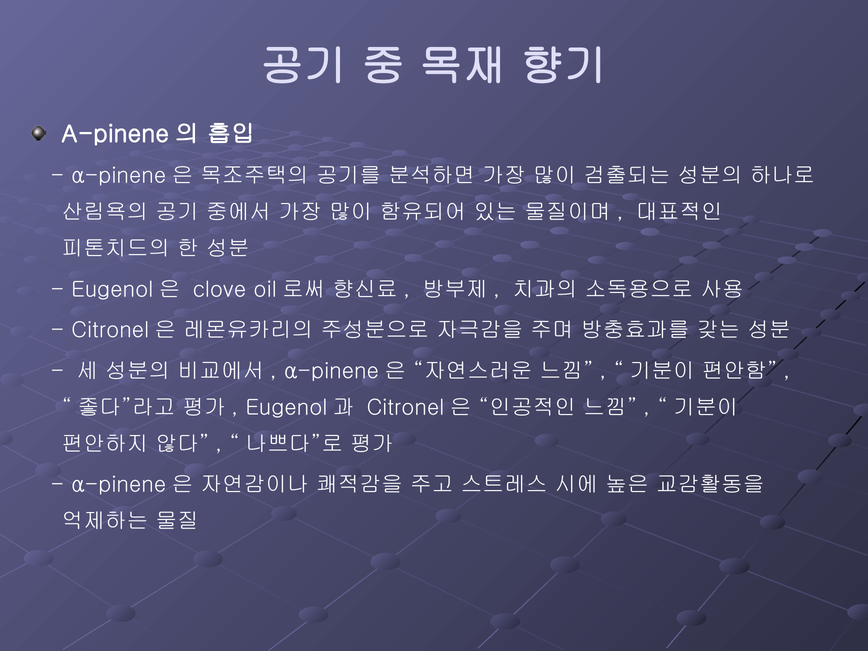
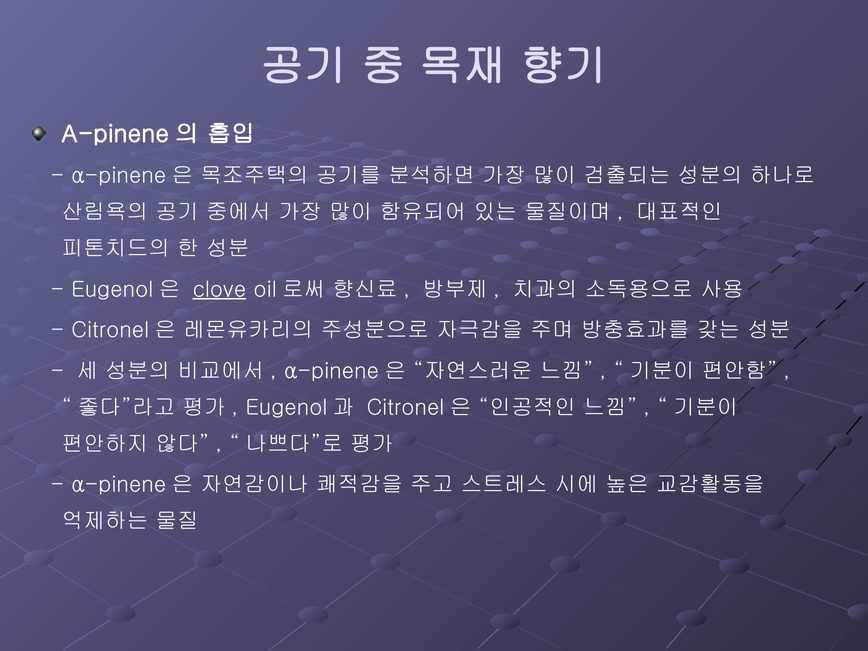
clove underline: none -> present (219, 289)
